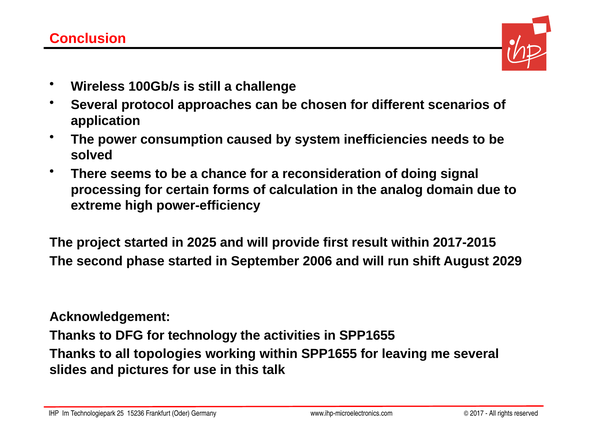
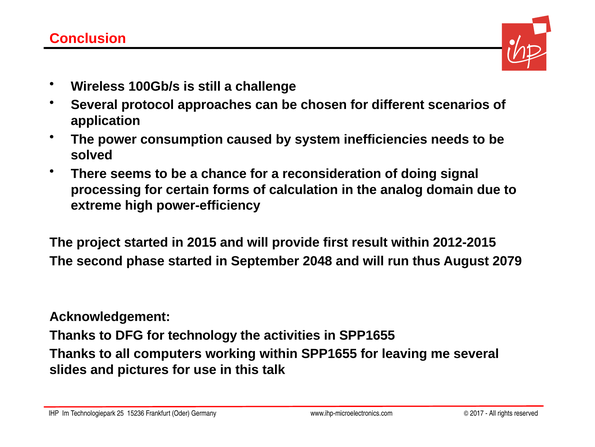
2025: 2025 -> 2015 (202, 242)
2017-2015: 2017-2015 -> 2012-2015 (464, 242)
2006: 2006 -> 2048 (317, 261)
shift: shift -> thus (426, 261)
2029: 2029 -> 2079 (507, 261)
topologies: topologies -> computers (168, 353)
